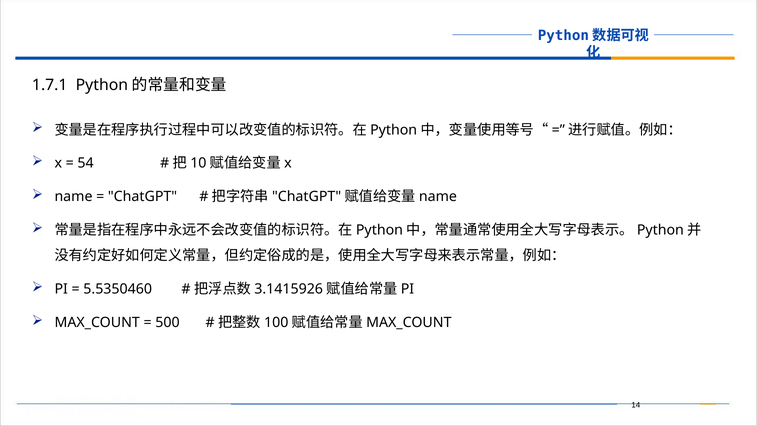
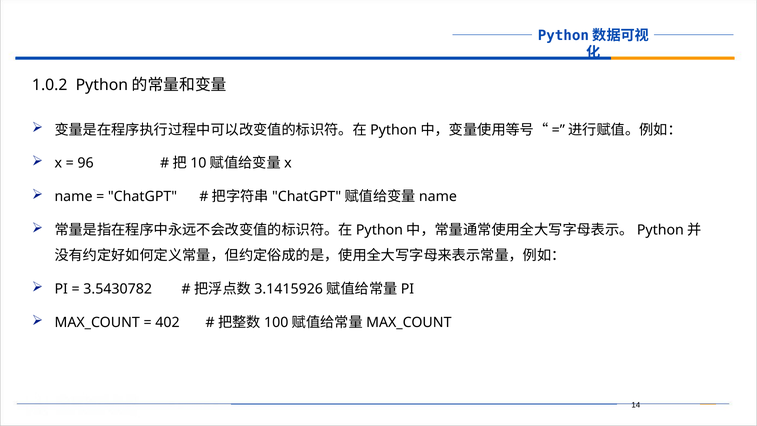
1.7.1: 1.7.1 -> 1.0.2 (50, 85)
54: 54 -> 96 (86, 163)
5.5350460: 5.5350460 -> 3.5430782 (118, 289)
500: 500 -> 402 (167, 323)
